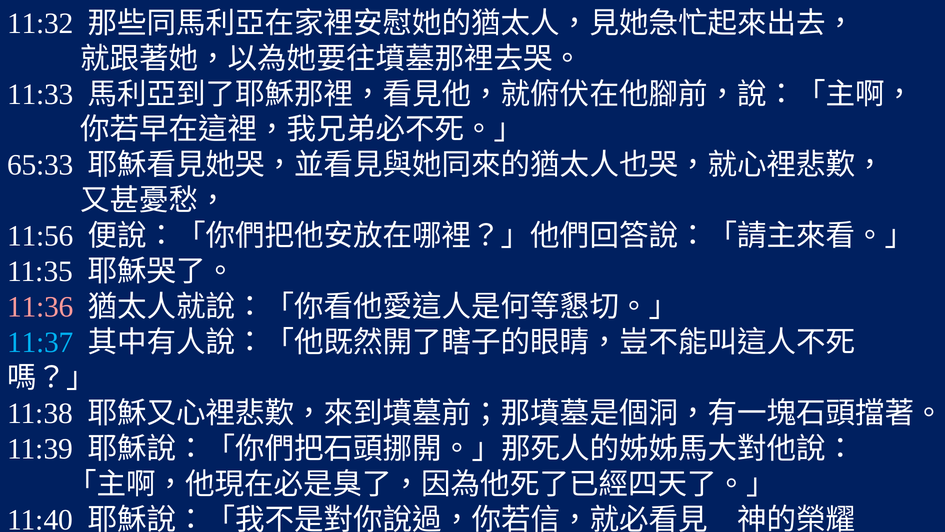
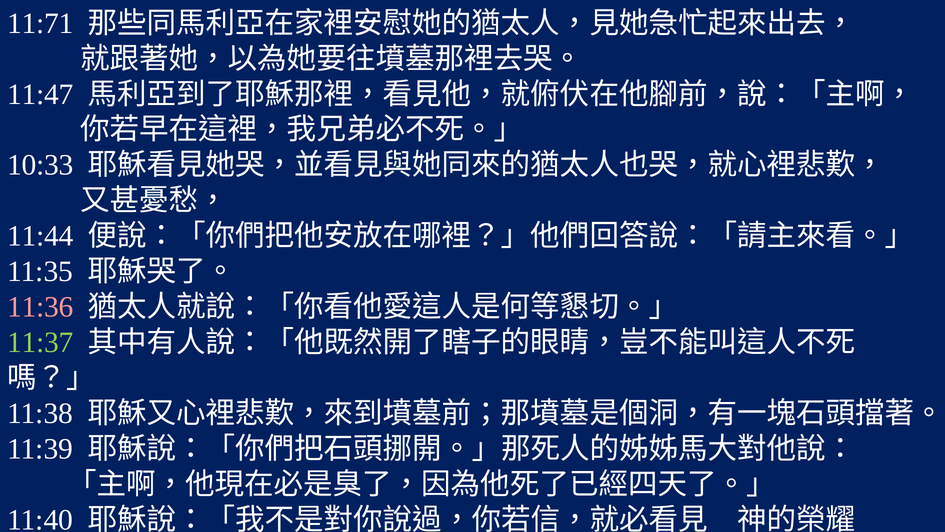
11:32: 11:32 -> 11:71 (40, 23)
11:33: 11:33 -> 11:47 (40, 94)
65:33: 65:33 -> 10:33 (40, 165)
11:56: 11:56 -> 11:44 (40, 236)
11:37 colour: light blue -> light green (40, 342)
